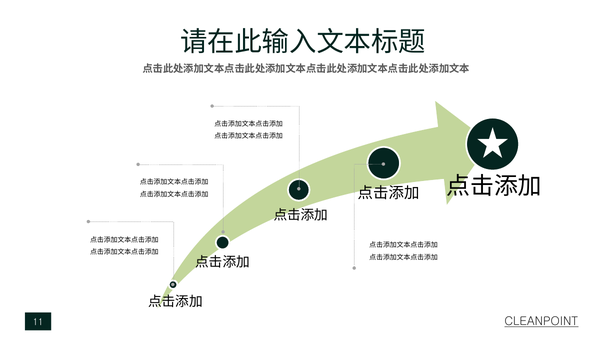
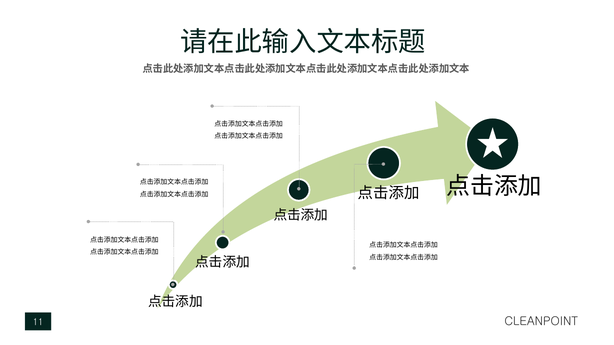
CLEANPOINT underline: present -> none (541, 322)
